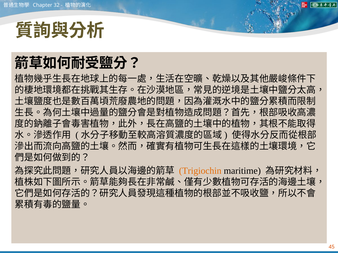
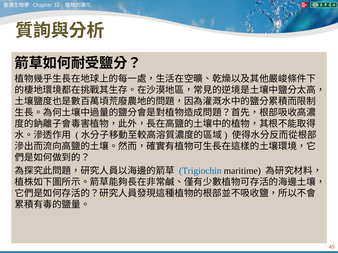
Trigiochin colour: orange -> blue (200, 171)
